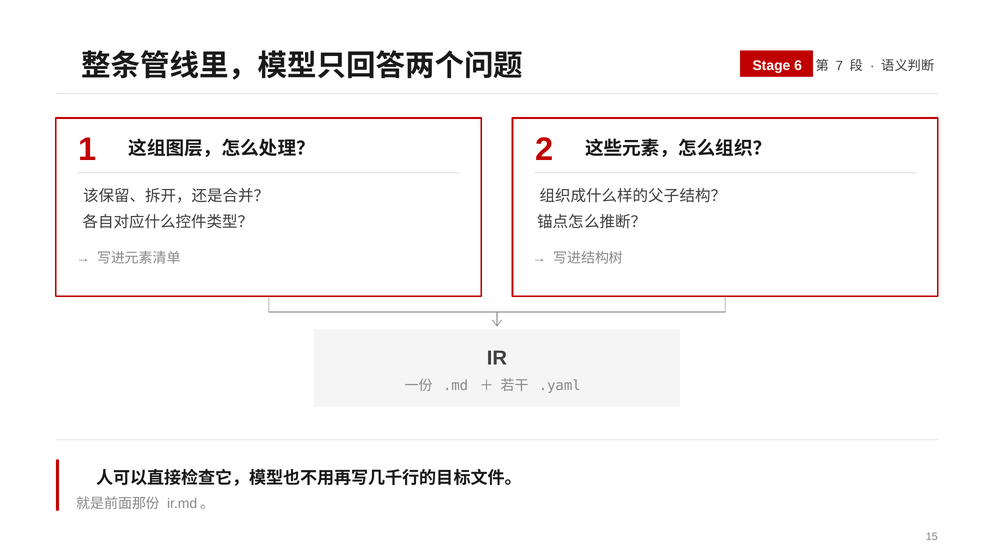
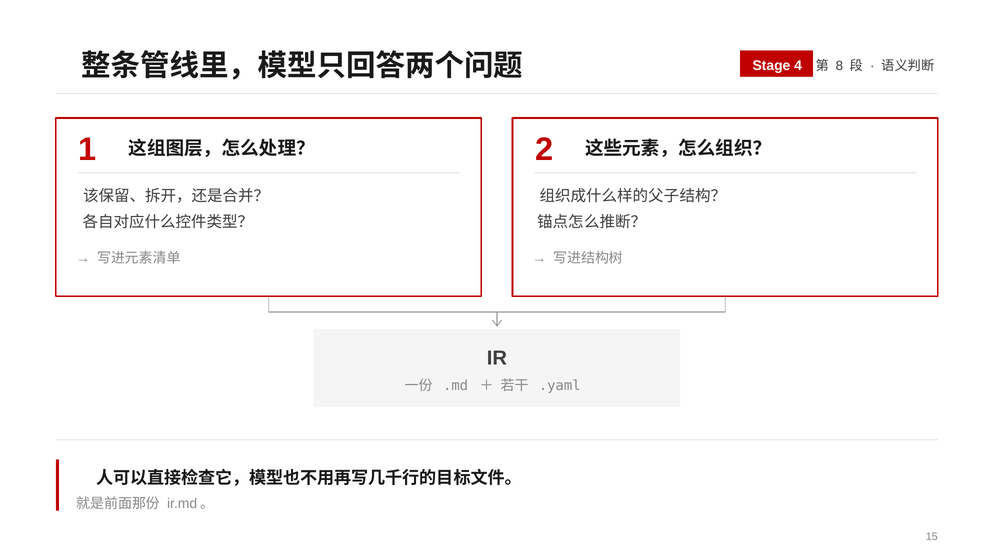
6: 6 -> 4 (798, 66)
7: 7 -> 8 (839, 66)
